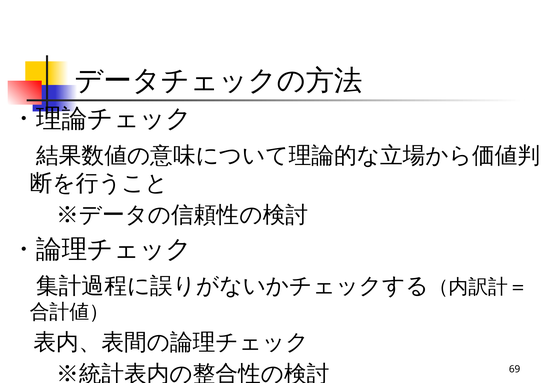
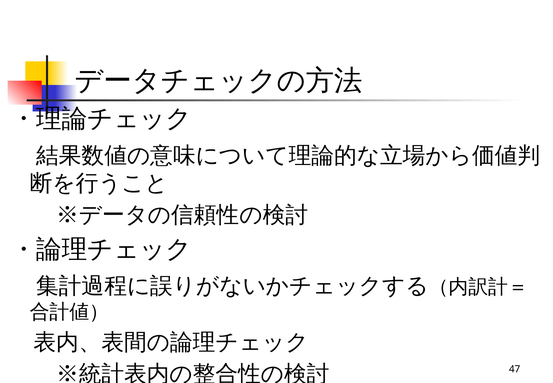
69: 69 -> 47 (515, 369)
